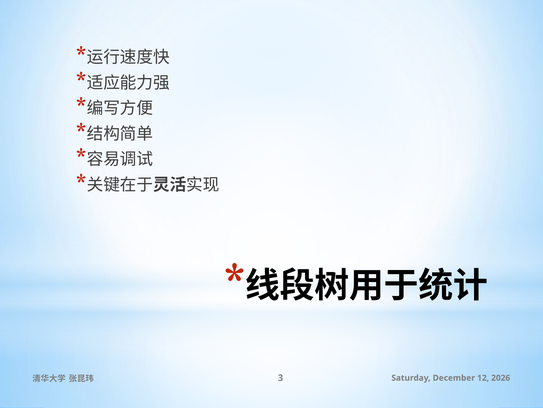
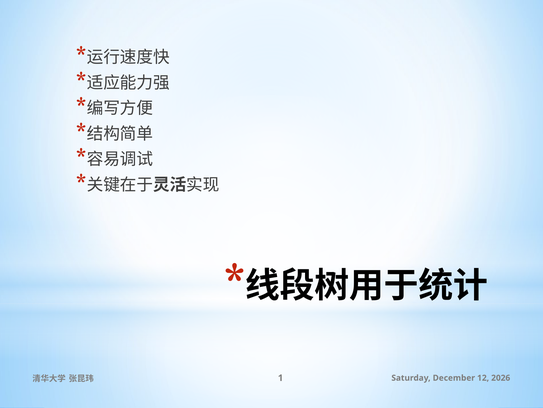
3: 3 -> 1 (281, 377)
